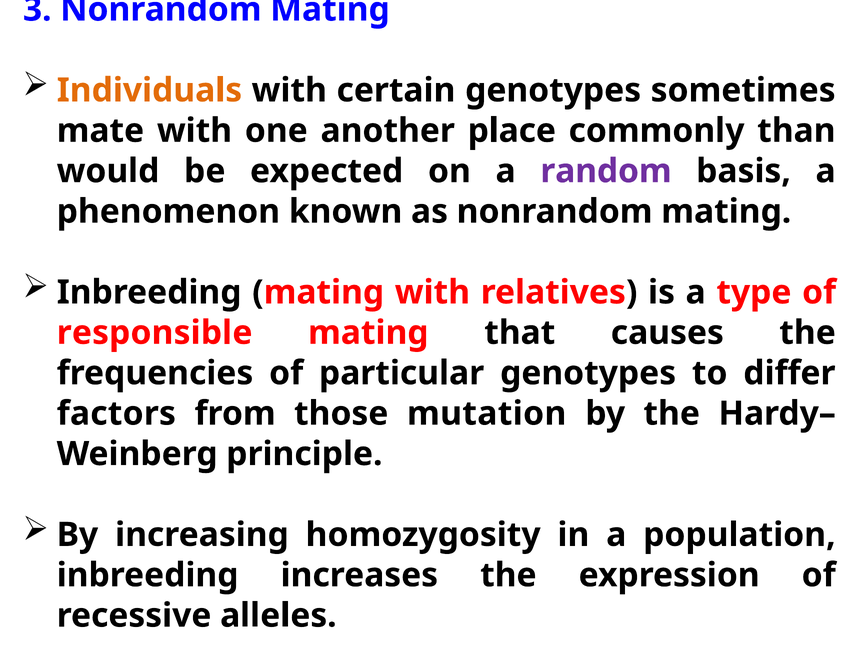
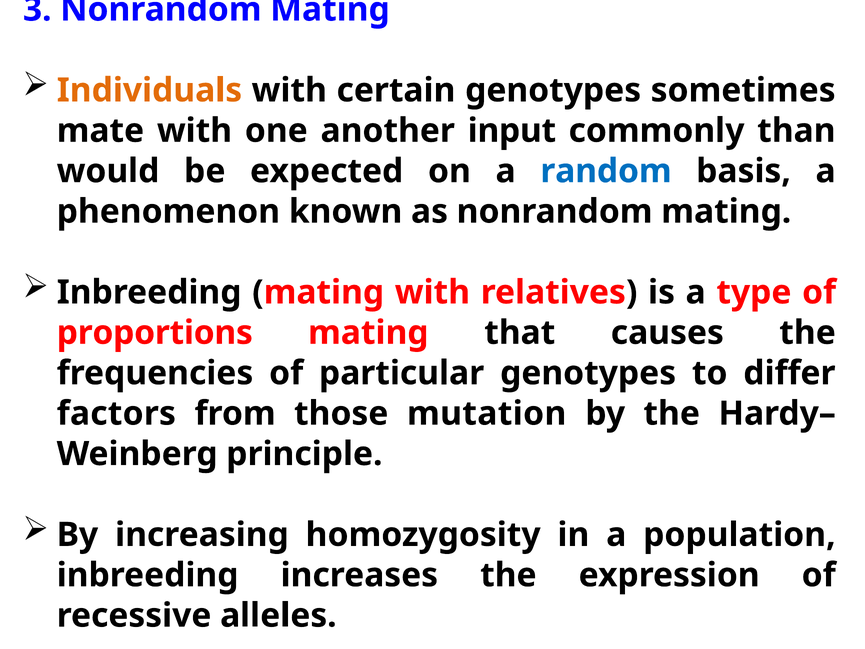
place: place -> input (512, 131)
random colour: purple -> blue (606, 171)
responsible: responsible -> proportions (155, 333)
